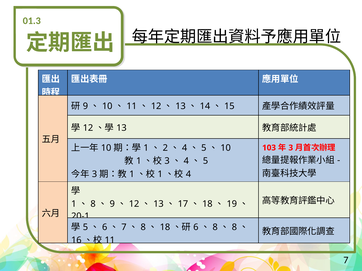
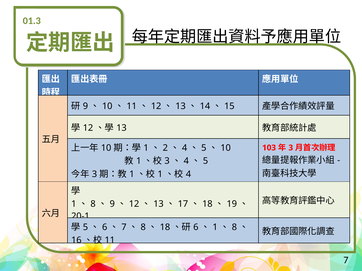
8: 8 -> 1 (215, 227)
